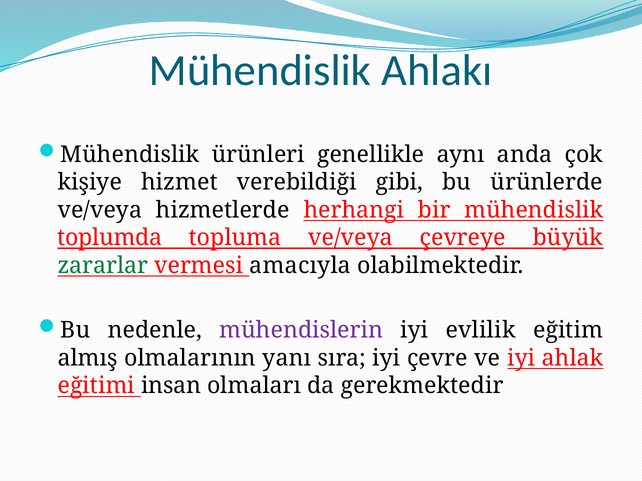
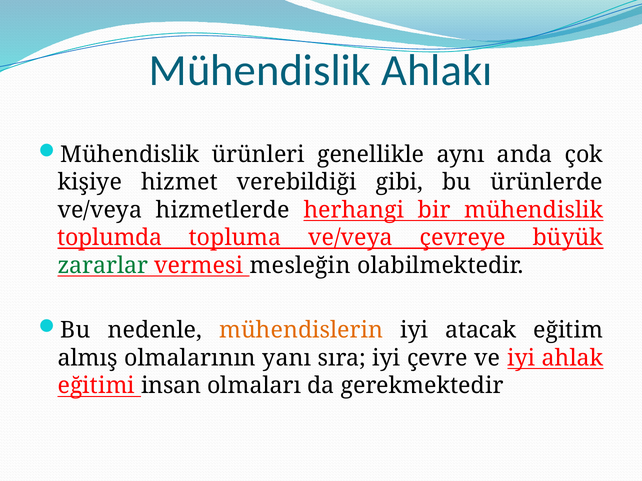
amacıyla: amacıyla -> mesleğin (300, 266)
mühendislerin colour: purple -> orange (301, 331)
evlilik: evlilik -> atacak (481, 331)
